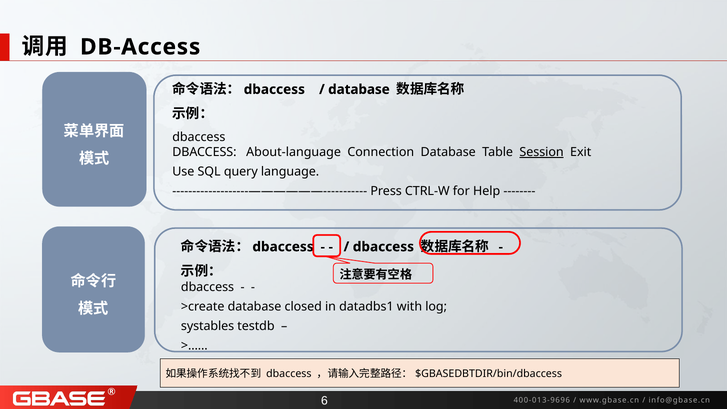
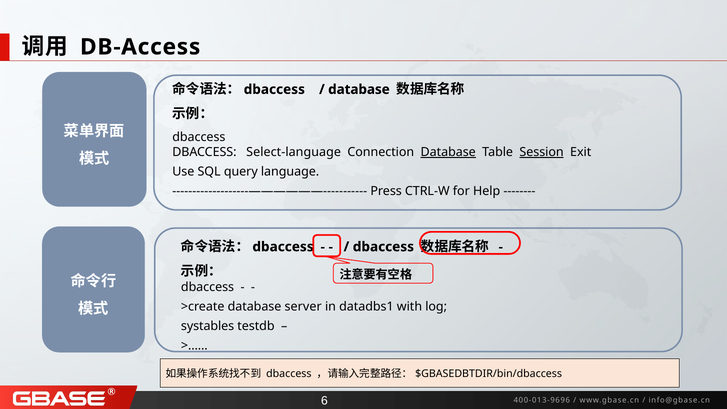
About-language: About-language -> Select-language (294, 152)
Database underline: none -> present (448, 152)
closed: closed -> server (303, 306)
